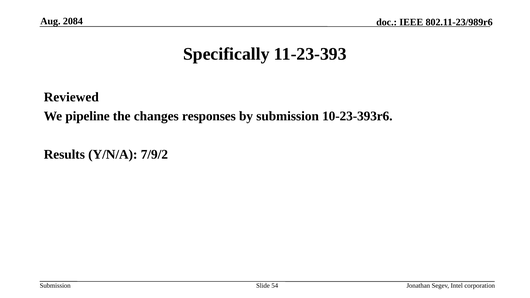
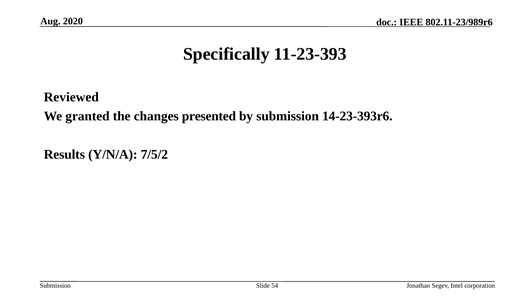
2084: 2084 -> 2020 (73, 21)
pipeline: pipeline -> granted (87, 116)
responses: responses -> presented (209, 116)
10-23-393r6: 10-23-393r6 -> 14-23-393r6 (357, 116)
7/9/2: 7/9/2 -> 7/5/2 (154, 155)
